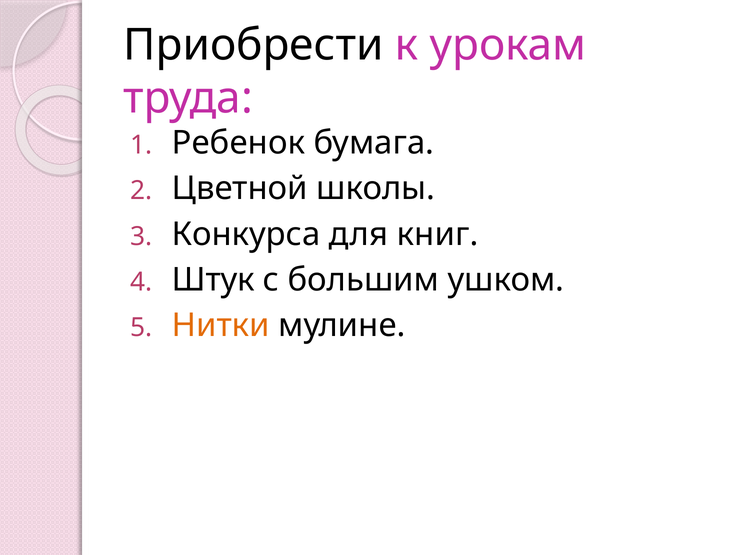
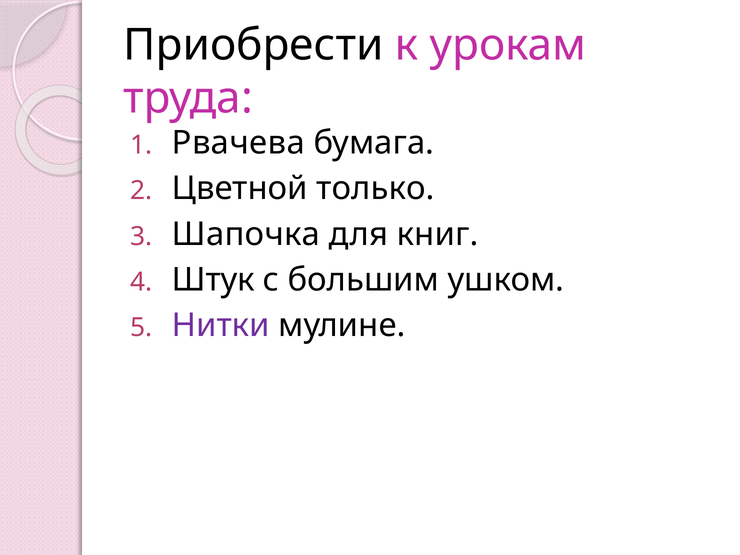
Ребенок: Ребенок -> Рвачева (238, 143)
школы: школы -> только (376, 189)
Конкурса: Конкурса -> Шапочка (246, 234)
Нитки colour: orange -> purple (221, 325)
